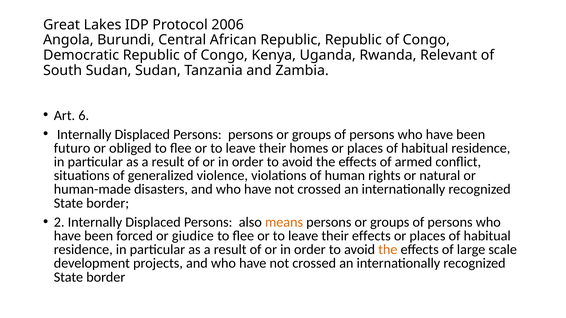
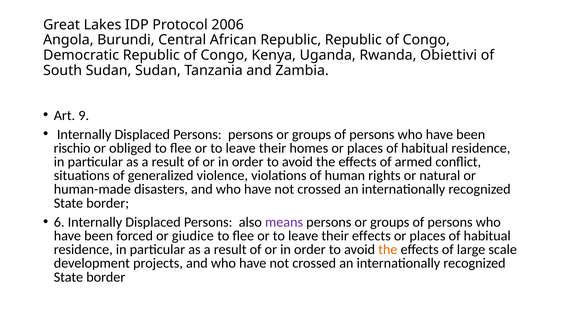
Relevant: Relevant -> Obiettivi (449, 55)
6: 6 -> 9 (84, 115)
futuro: futuro -> rischio (72, 148)
2: 2 -> 6 (59, 222)
means colour: orange -> purple (284, 222)
